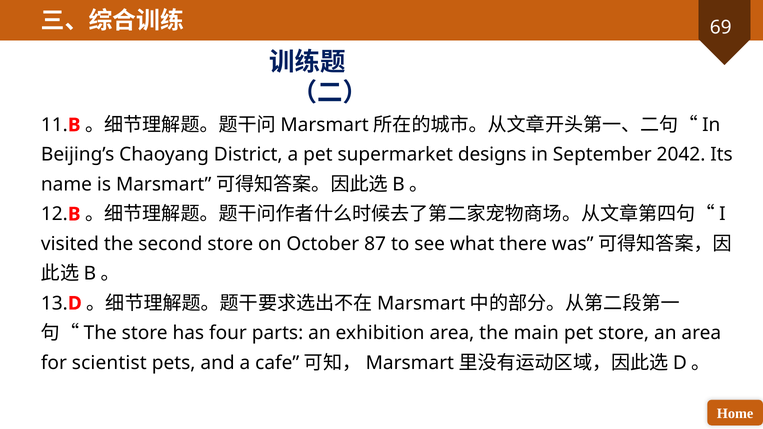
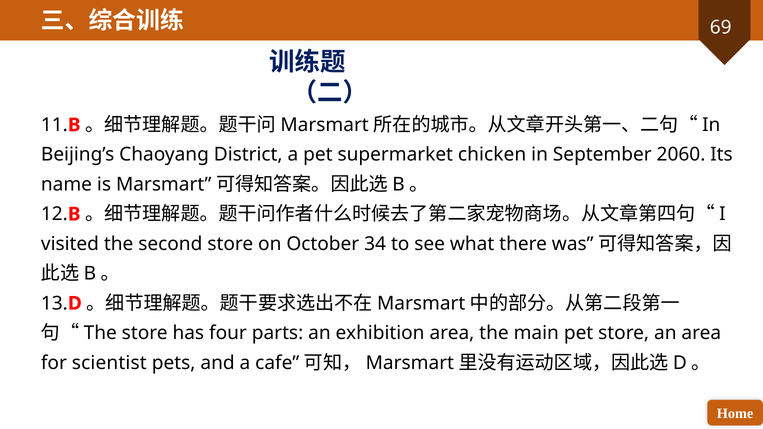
designs: designs -> chicken (492, 155)
2042: 2042 -> 2060 (681, 155)
87: 87 -> 34 (375, 244)
